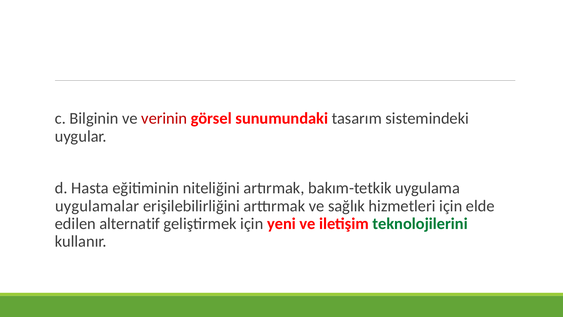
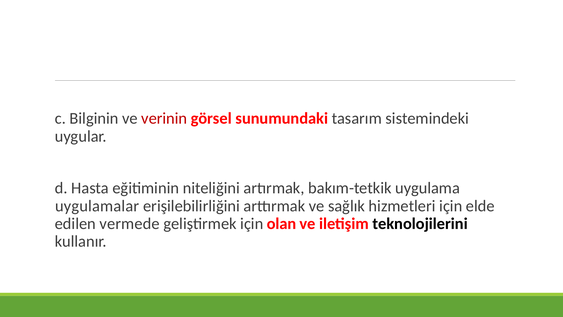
alternatif: alternatif -> vermede (130, 224)
yeni: yeni -> olan (282, 224)
teknolojilerini colour: green -> black (420, 224)
